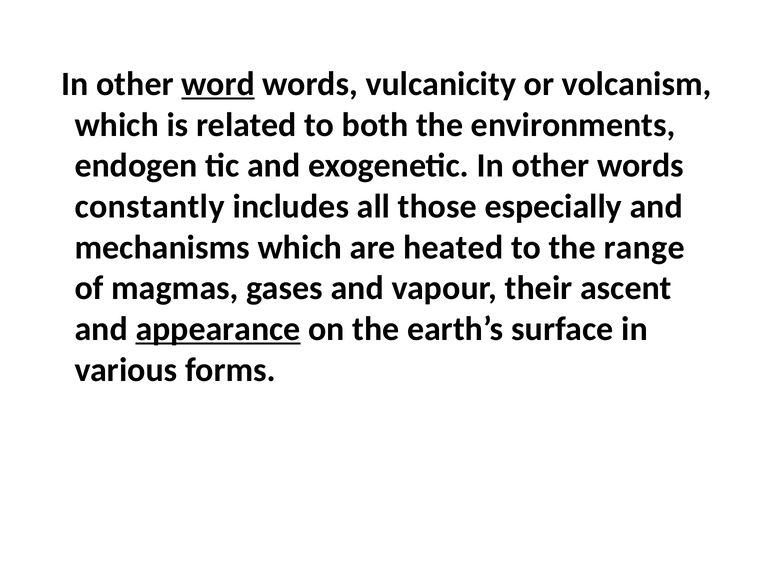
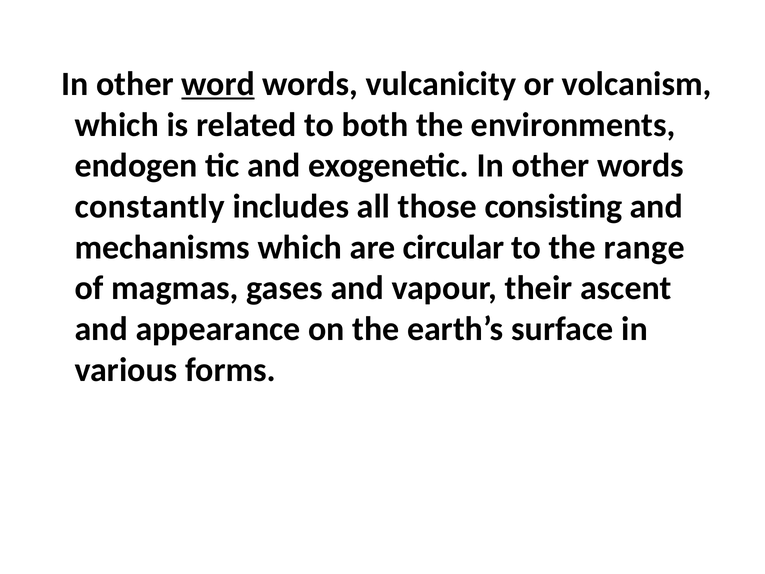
especially: especially -> consisting (553, 206)
heated: heated -> circular (453, 247)
appearance underline: present -> none (218, 329)
